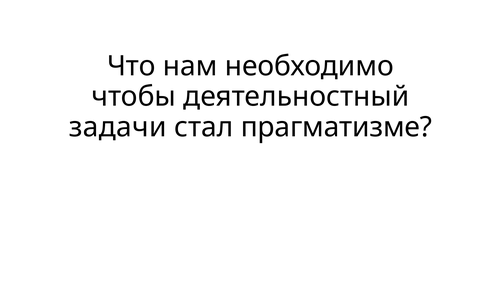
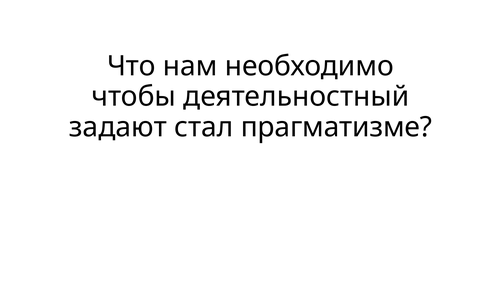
задачи: задачи -> задают (118, 127)
